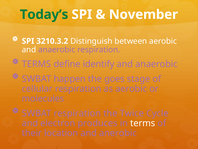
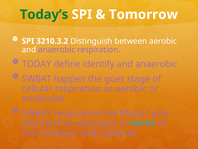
November: November -> Tomorrow (143, 14)
TERMS: TERMS -> TODAY (37, 64)
Twice: Twice -> Made (132, 113)
produces: produces -> glycolysis (98, 123)
terms colour: white -> light blue (143, 123)
anerobic: anerobic -> molecule (118, 133)
